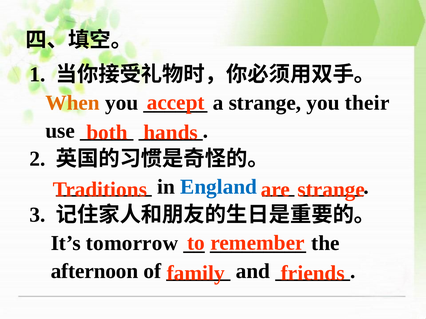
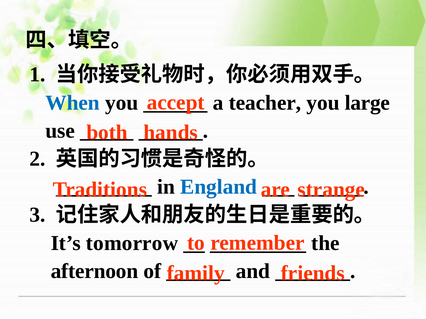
When colour: orange -> blue (73, 103)
a strange: strange -> teacher (265, 103)
their: their -> large (367, 103)
